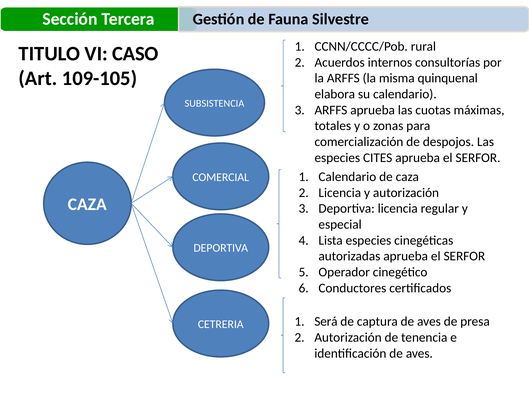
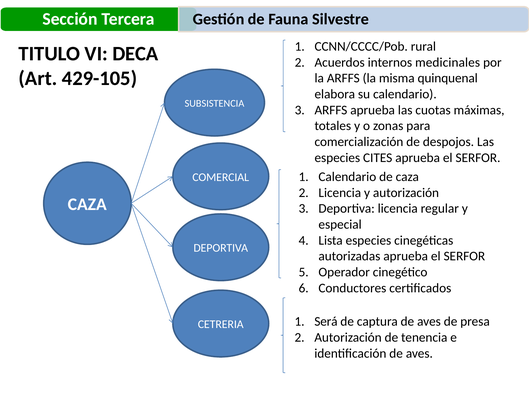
CASO: CASO -> DECA (135, 54)
consultorías: consultorías -> medicinales (448, 62)
109-105: 109-105 -> 429-105 (100, 78)
